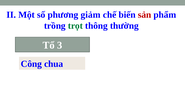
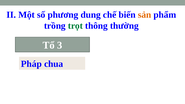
giảm: giảm -> dung (91, 15)
sản colour: red -> orange (145, 15)
Công: Công -> Pháp (31, 64)
